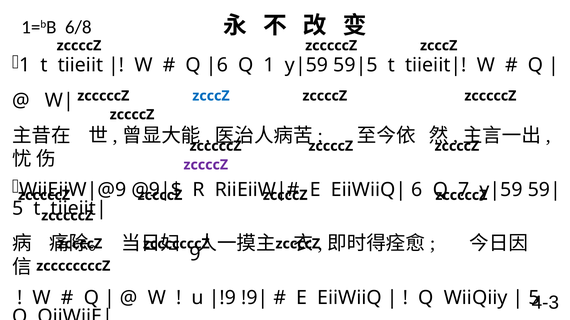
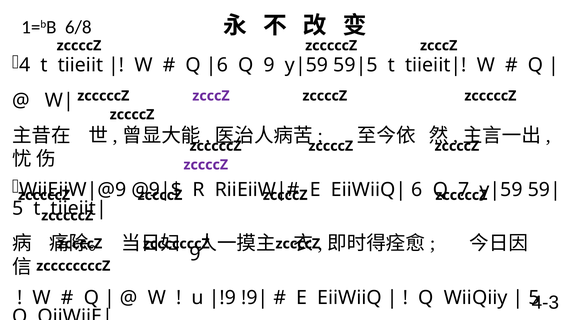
1: 1 -> 4 (25, 65)
Q 1: 1 -> 9 (269, 65)
zcccZ colour: blue -> purple (211, 96)
